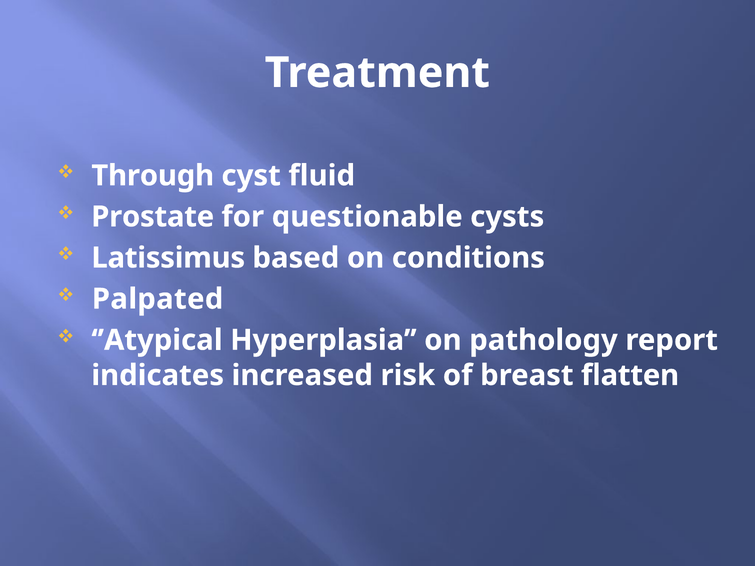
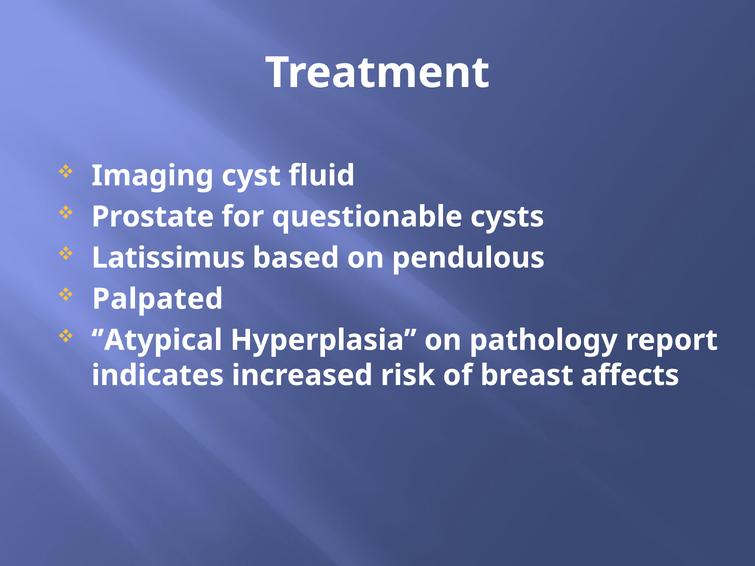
Through: Through -> Imaging (153, 176)
conditions: conditions -> pendulous (468, 258)
flatten: flatten -> affects (630, 376)
